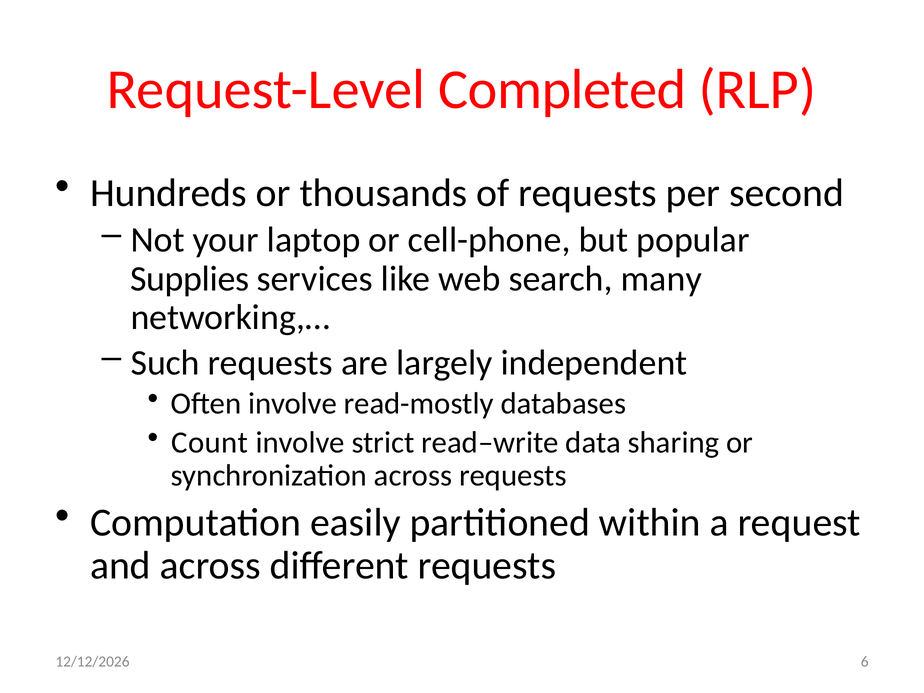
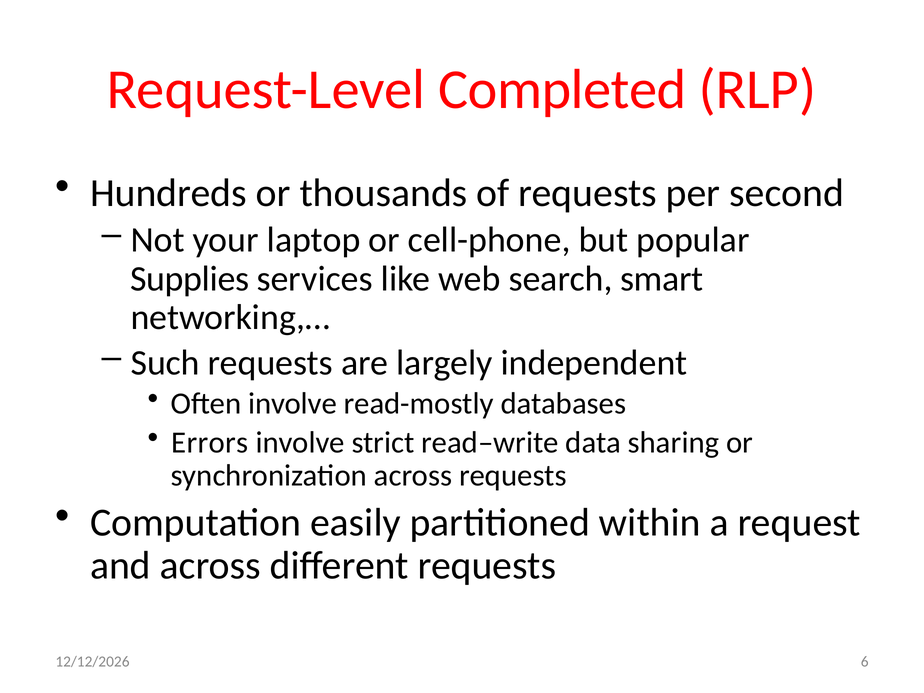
many: many -> smart (662, 279)
Count: Count -> Errors (210, 442)
